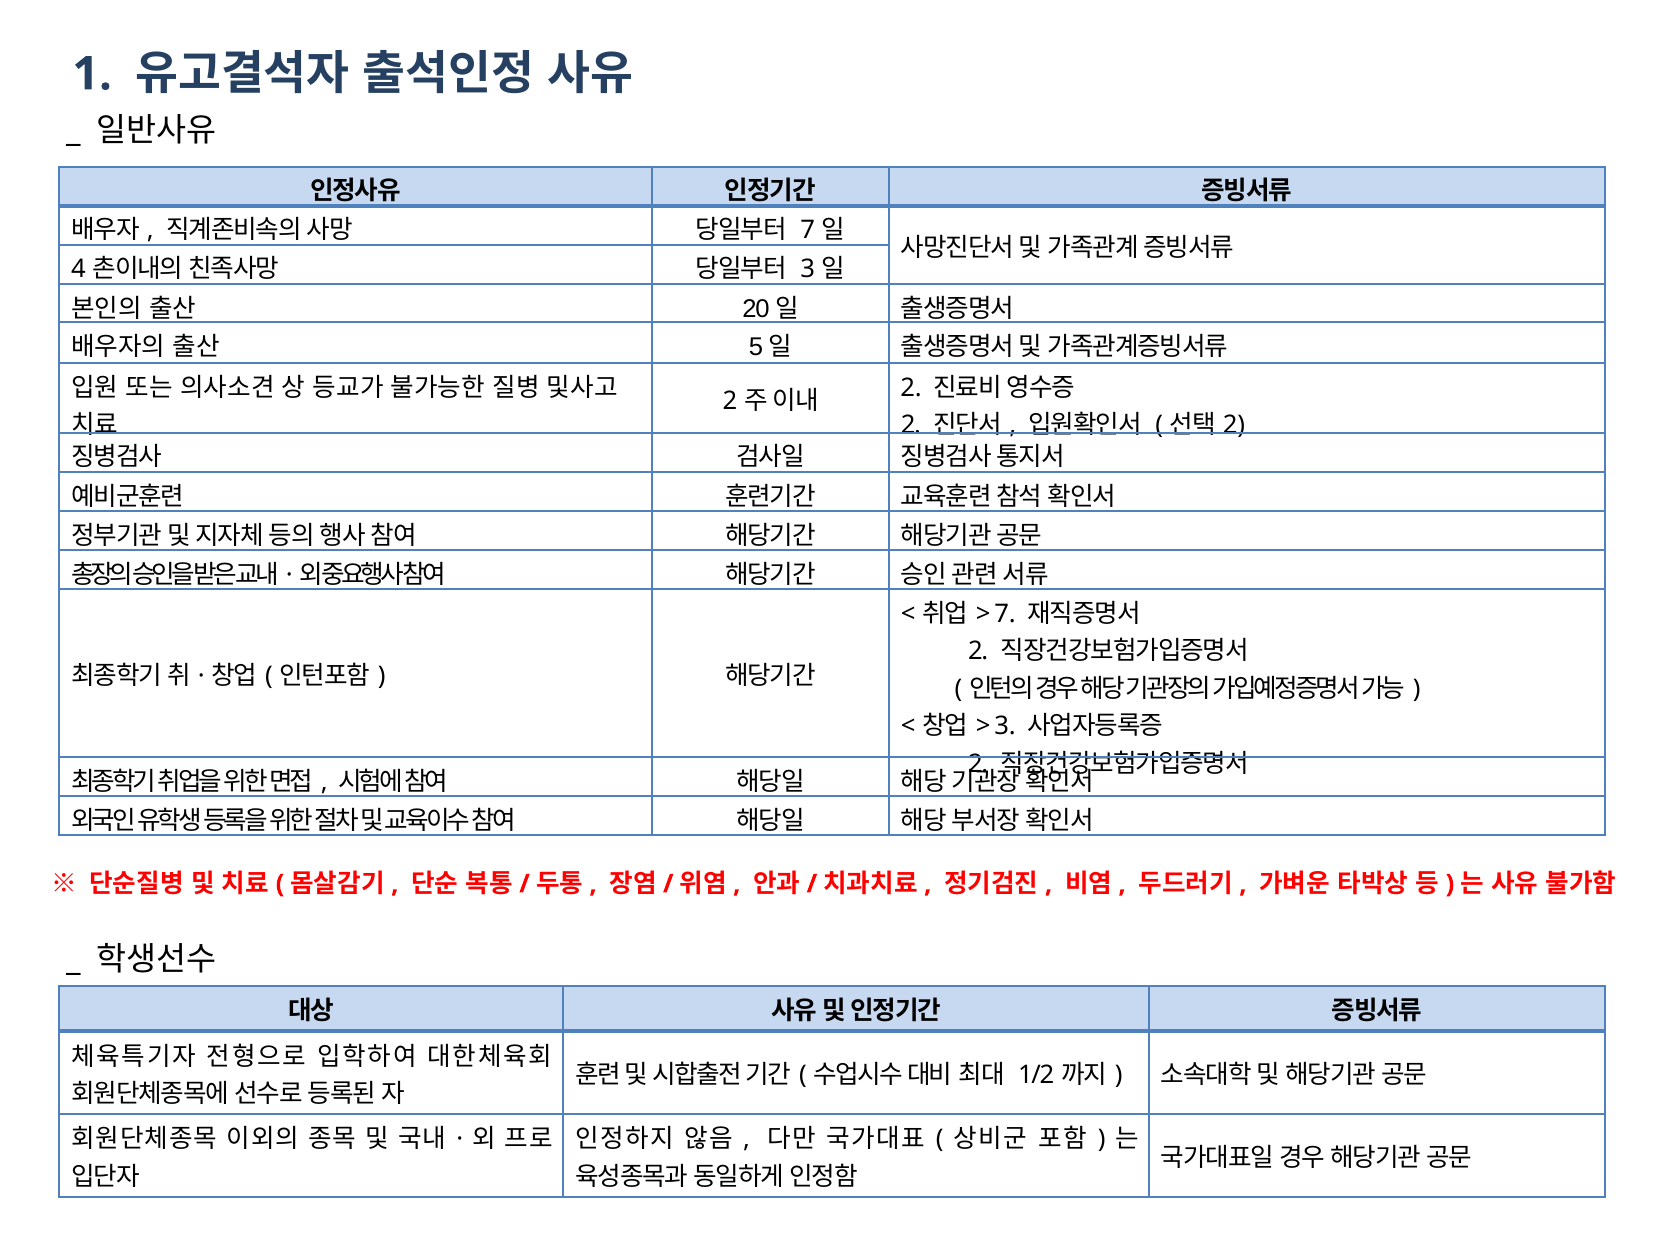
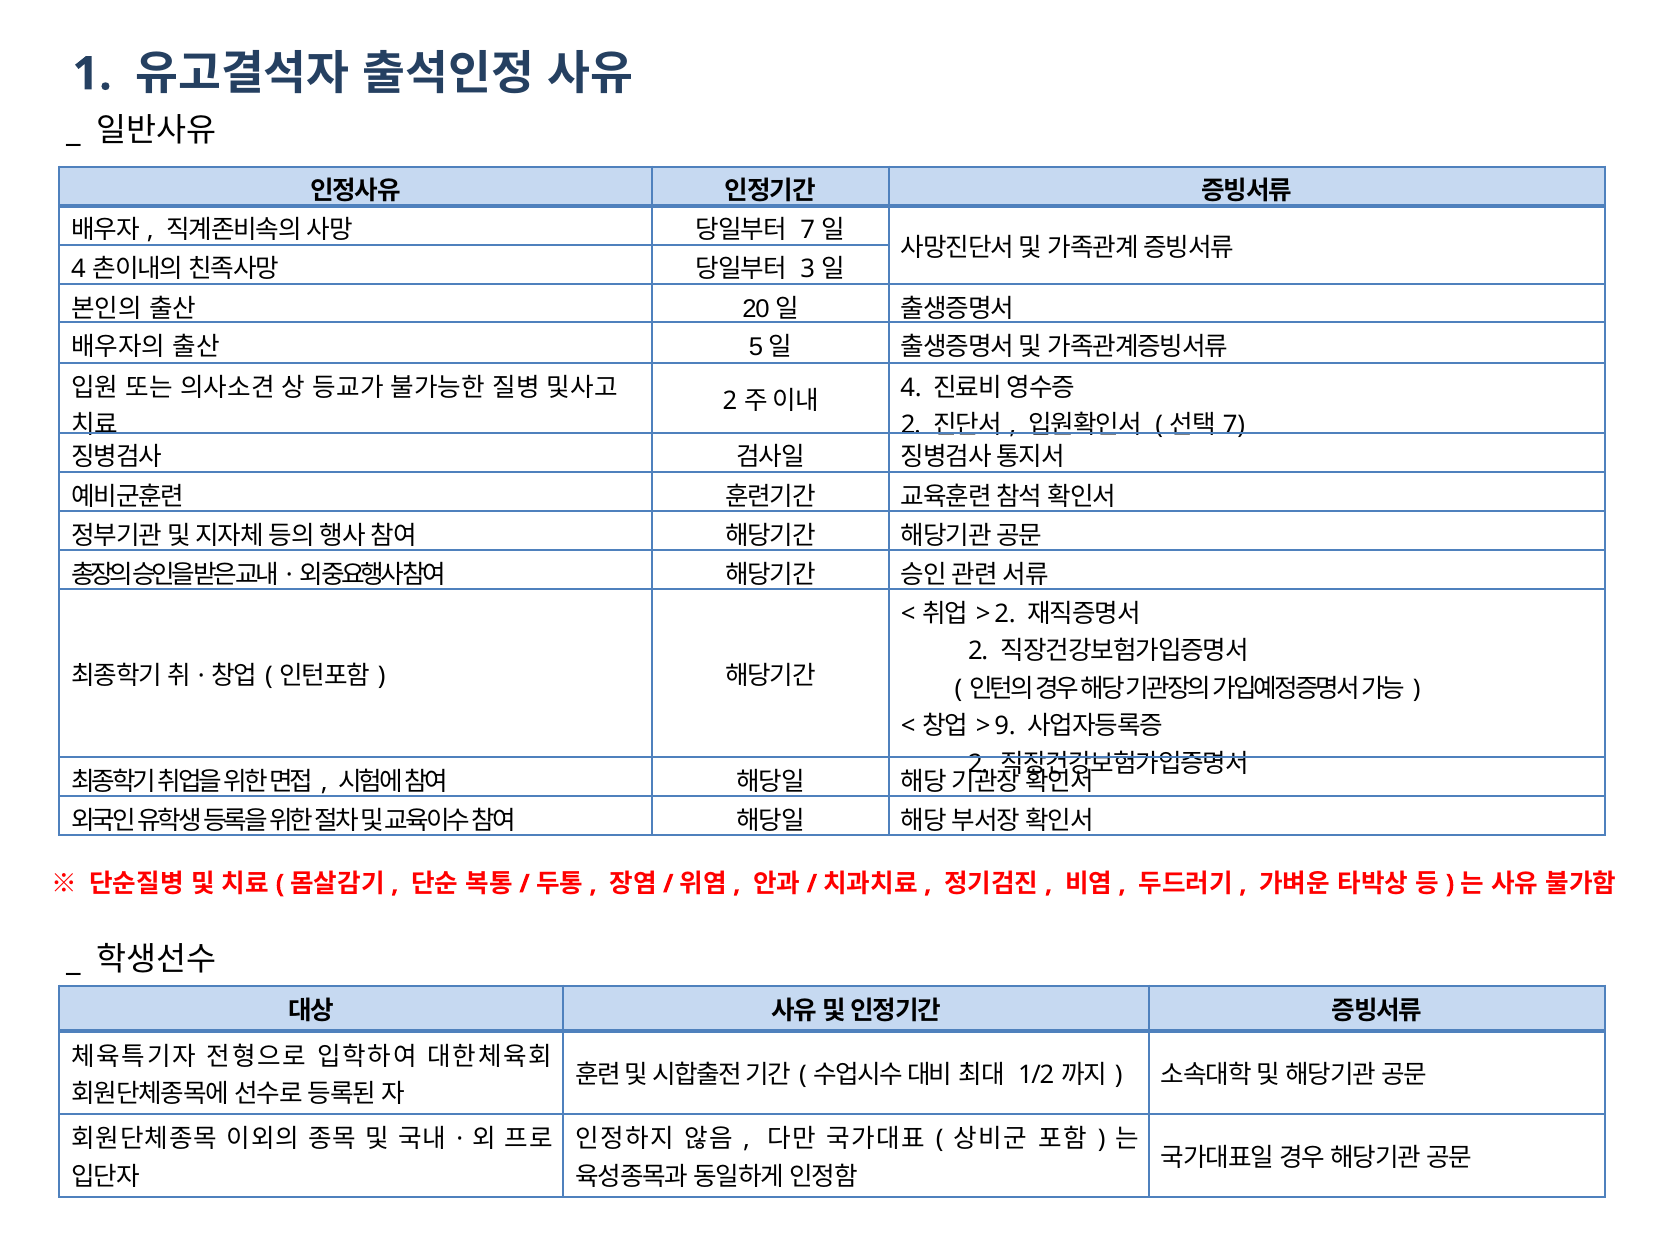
2: 2 -> 4 (911, 388)
2: 2 -> 7 (1234, 425)
7: 7 -> 2 (1005, 614)
3: 3 -> 9 (1005, 726)
